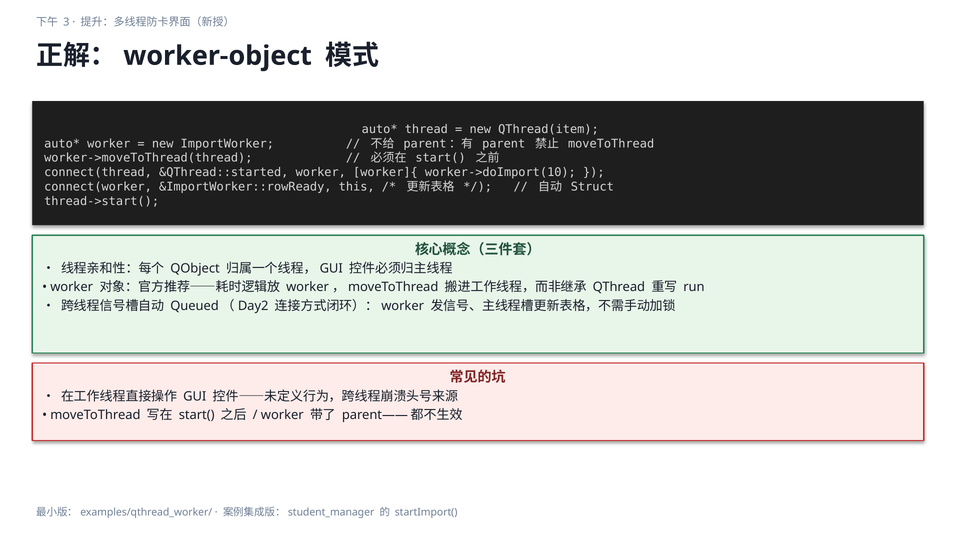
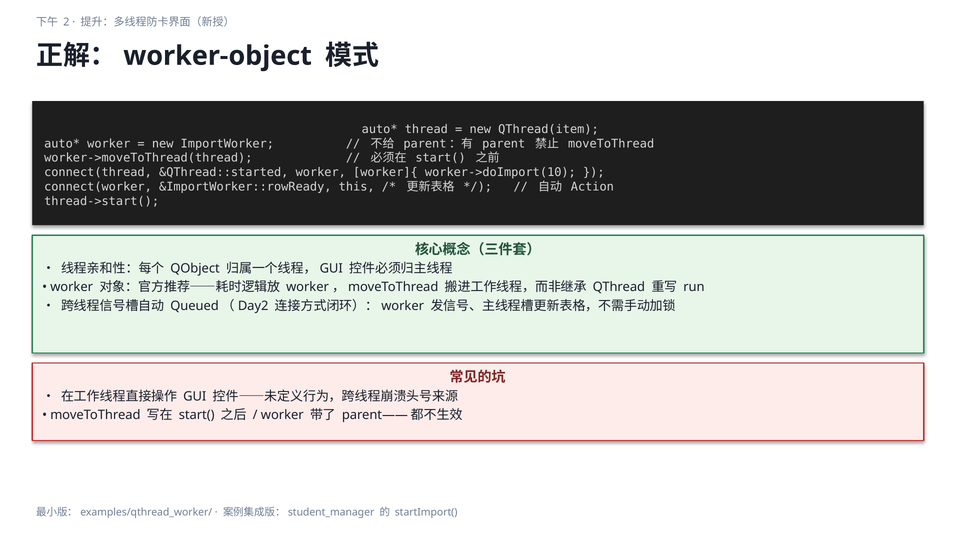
3: 3 -> 2 (66, 22)
Struct: Struct -> Action (592, 187)
